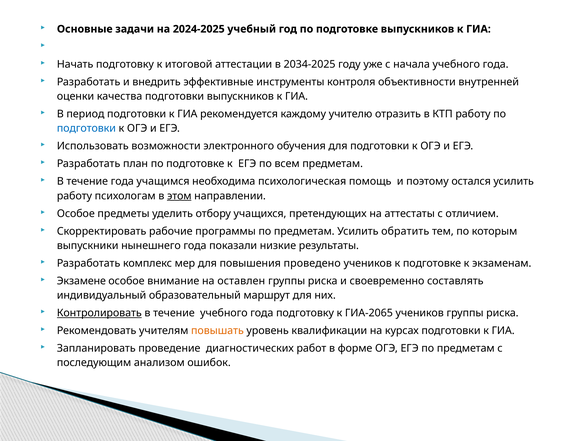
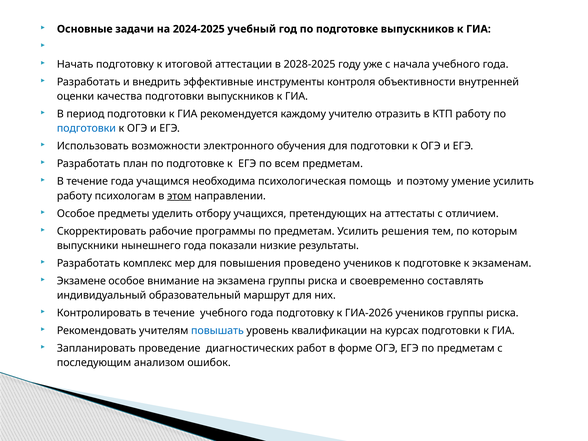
2034-2025: 2034-2025 -> 2028-2025 (310, 64)
остался: остался -> умение (471, 181)
обратить: обратить -> решения (405, 231)
оставлен: оставлен -> экзамена (241, 281)
Контролировать underline: present -> none (99, 313)
ГИА-2065: ГИА-2065 -> ГИА-2026 (369, 313)
повышать colour: orange -> blue (217, 331)
